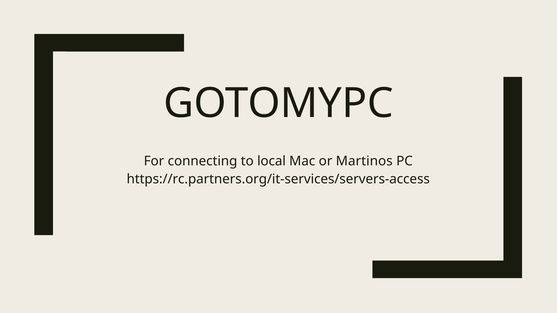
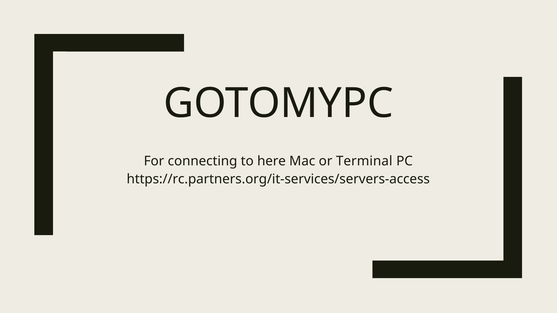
local: local -> here (272, 161)
Martinos: Martinos -> Terminal (364, 161)
